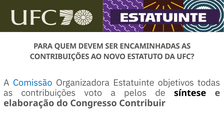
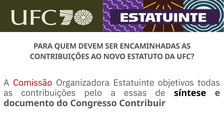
Comissão colour: blue -> red (33, 83)
voto: voto -> pelo (93, 93)
pelos: pelos -> essas (135, 93)
elaboração: elaboração -> documento (29, 103)
